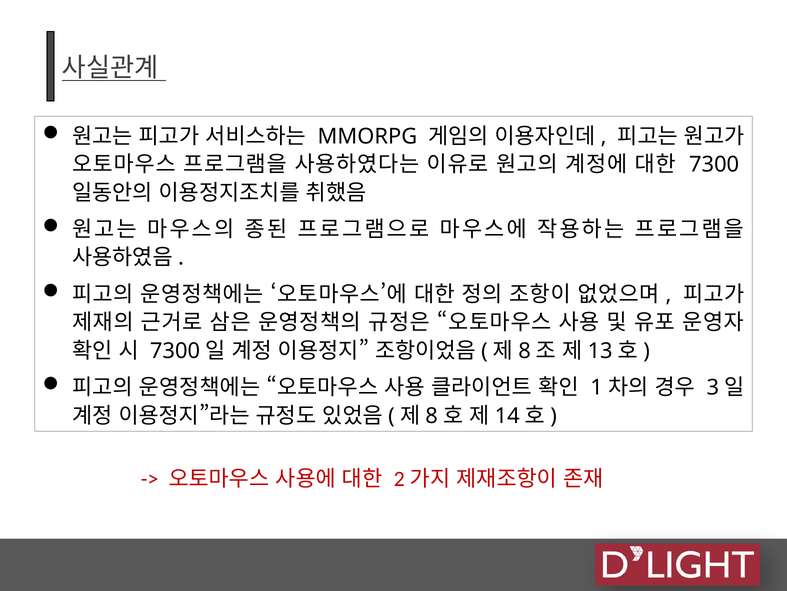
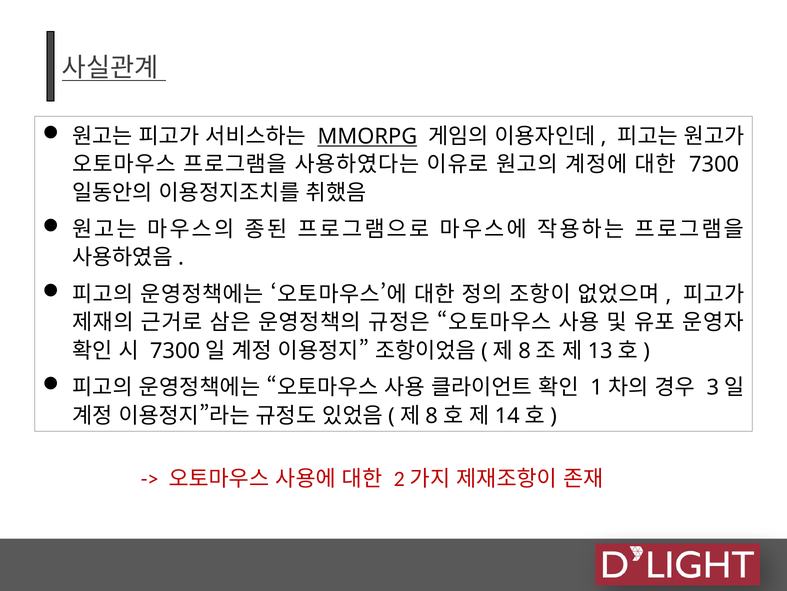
MMORPG underline: none -> present (367, 136)
